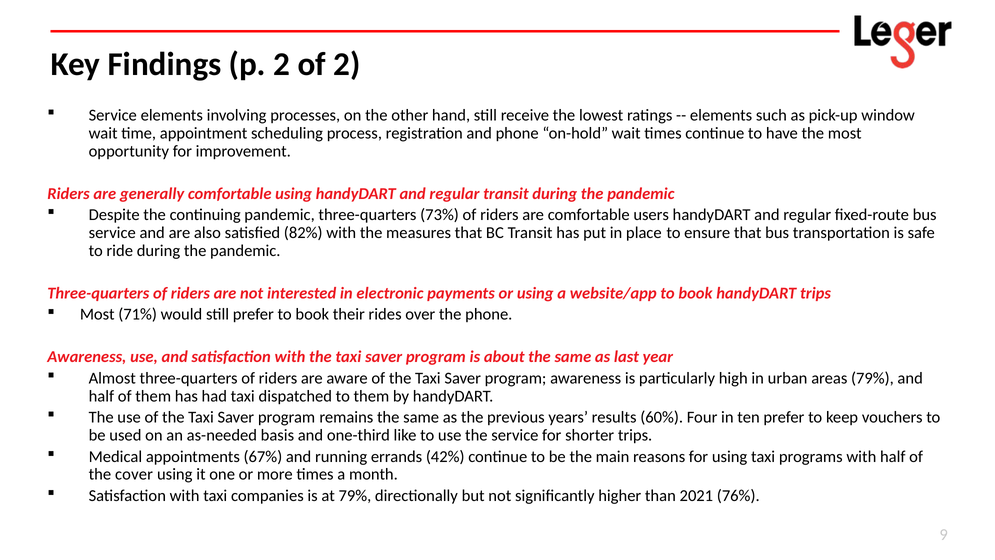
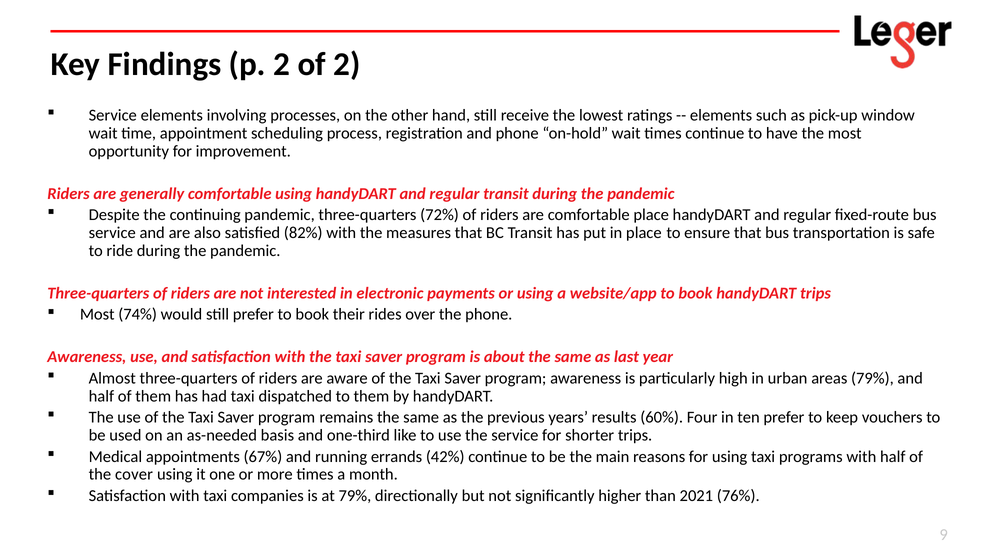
73%: 73% -> 72% (440, 215)
comfortable users: users -> place (651, 215)
71%: 71% -> 74% (138, 314)
